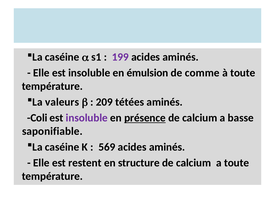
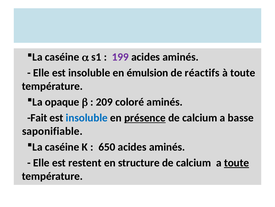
comme: comme -> réactifs (202, 73)
valeurs: valeurs -> opaque (62, 102)
tétées: tétées -> coloré (130, 102)
Coli: Coli -> Fait (37, 117)
insoluble colour: purple -> blue (87, 117)
569: 569 -> 650 (107, 146)
toute underline: none -> present (237, 162)
